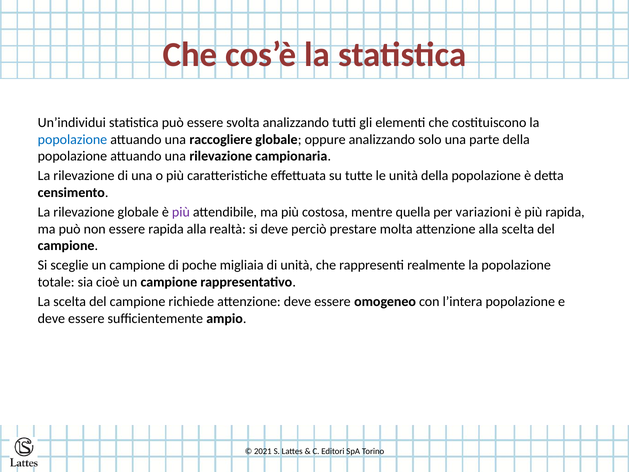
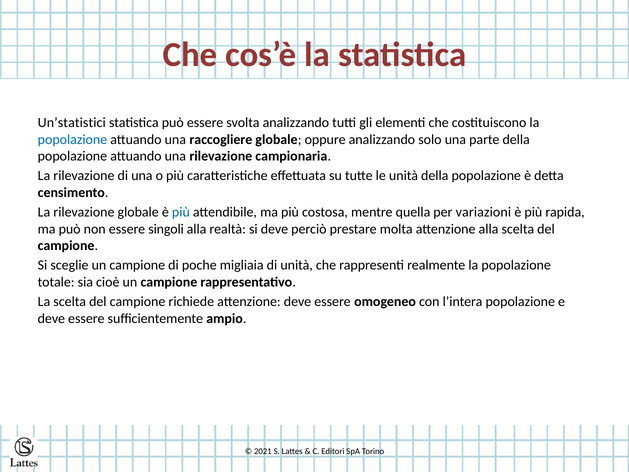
Un’individui: Un’individui -> Un’statistici (72, 123)
più colour: purple -> blue (181, 212)
essere rapida: rapida -> singoli (166, 229)
